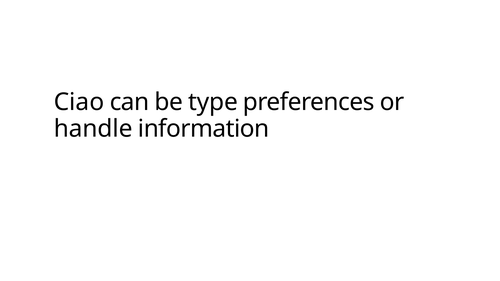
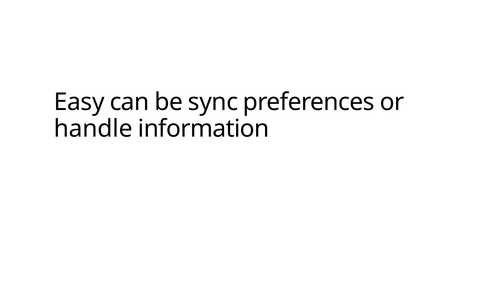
Ciao: Ciao -> Easy (79, 102)
type: type -> sync (213, 102)
